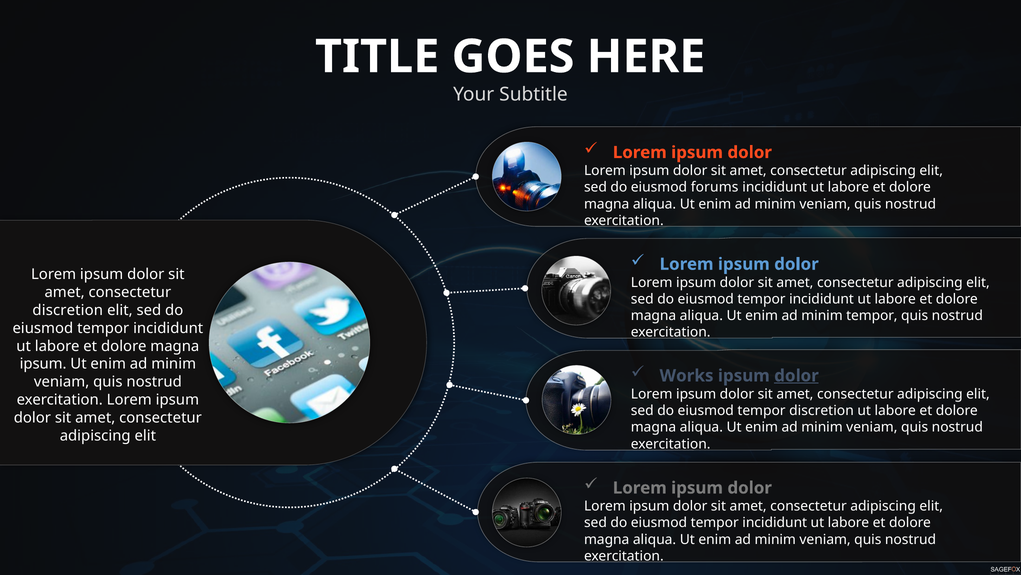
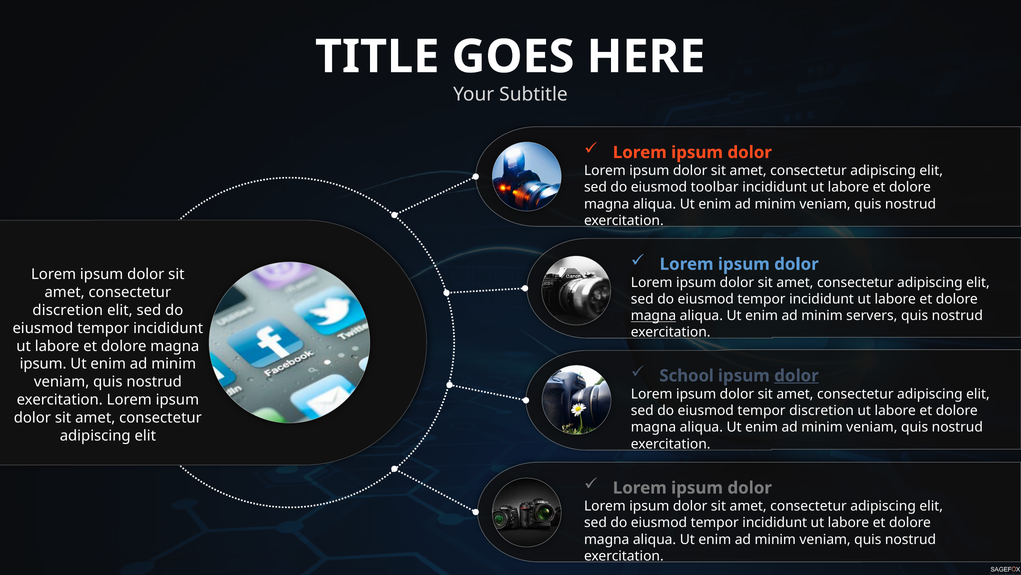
forums: forums -> toolbar (715, 187)
magna underline: none -> present (654, 315)
minim tempor: tempor -> servers (872, 315)
Works: Works -> School (687, 375)
